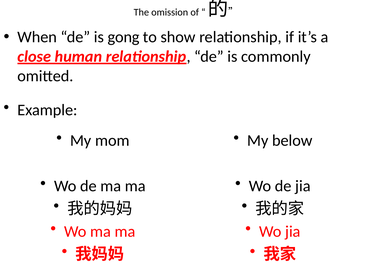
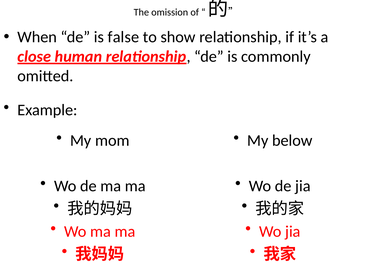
gong: gong -> false (123, 37)
